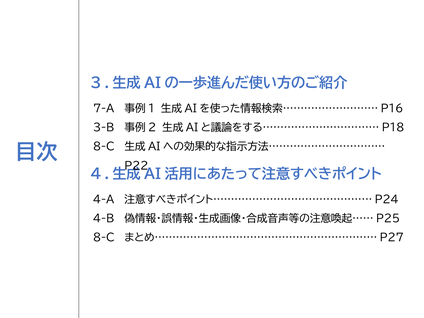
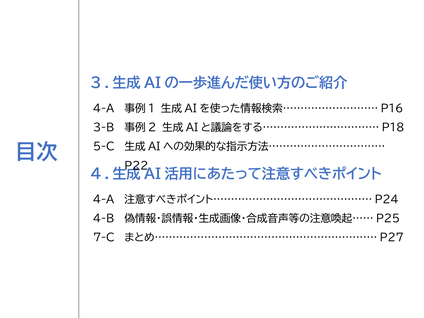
7-A: 7-A -> 4-A (104, 109)
8-C: 8-C -> 5-C (104, 147)
8-C: 8-C -> 7-C (104, 238)
